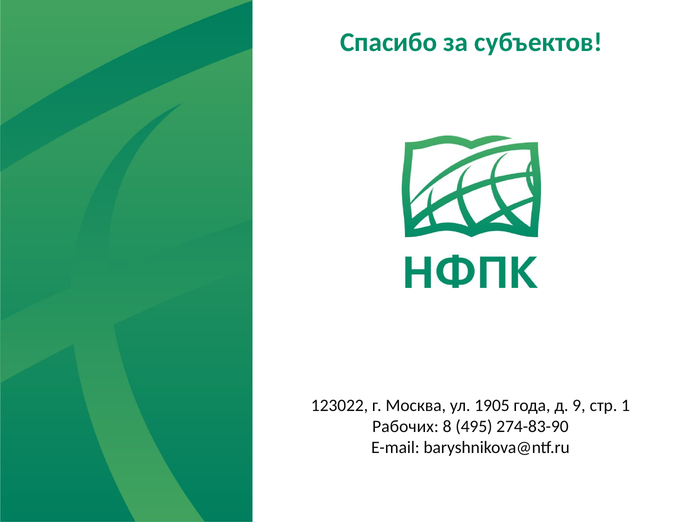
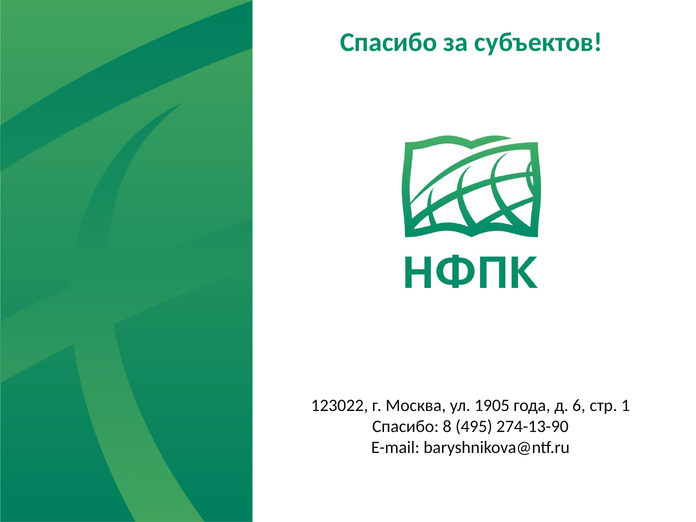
9: 9 -> 6 (579, 406)
Рабочих: Рабочих -> Спасибо (405, 426)
274-83-90: 274-83-90 -> 274-13-90 (532, 426)
